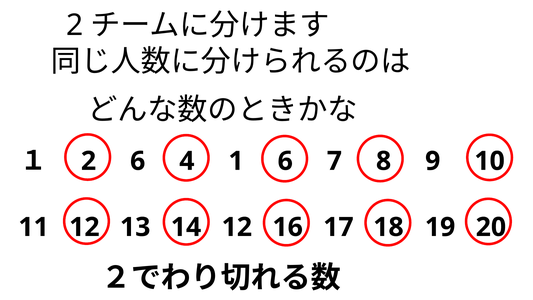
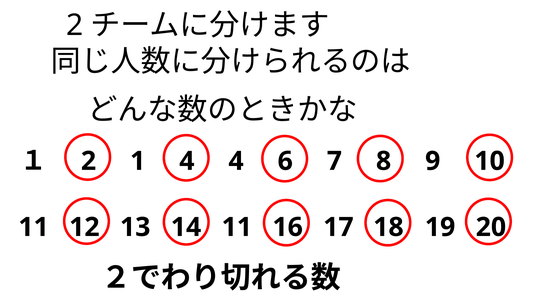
１ 6: 6 -> 1 (138, 161)
1: 1 -> 4 (236, 161)
12: 12 -> 11 (237, 227)
